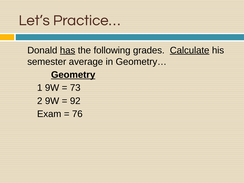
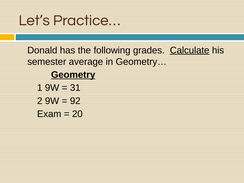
has underline: present -> none (68, 50)
73: 73 -> 31 (75, 88)
76: 76 -> 20 (77, 114)
